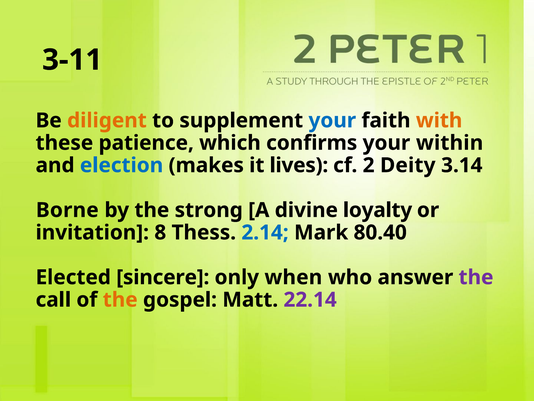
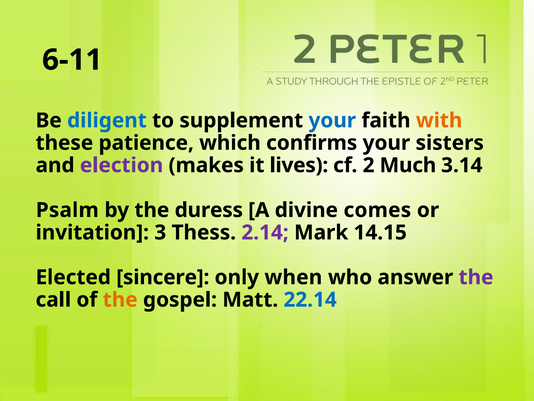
3-11: 3-11 -> 6-11 (72, 60)
diligent colour: orange -> blue (107, 120)
within: within -> sisters (450, 143)
election colour: blue -> purple (122, 165)
Deity: Deity -> Much (408, 165)
Borne: Borne -> Psalm (67, 210)
strong: strong -> duress (209, 210)
loyalty: loyalty -> comes (377, 210)
8: 8 -> 3 (160, 232)
2.14 colour: blue -> purple (265, 232)
80.40: 80.40 -> 14.15 (380, 232)
22.14 colour: purple -> blue (310, 299)
